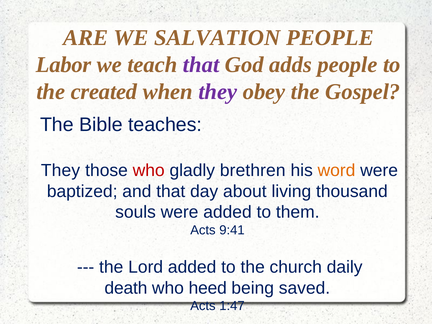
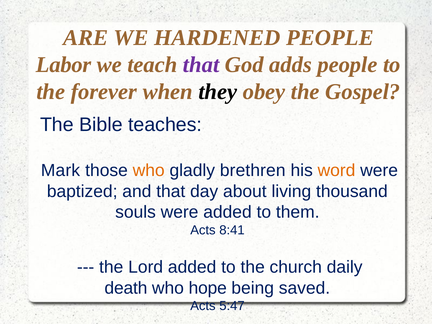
SALVATION: SALVATION -> HARDENED (217, 38)
created: created -> forever (104, 92)
they colour: purple -> black (218, 92)
They: They -> Mark (60, 170)
who colour: red -> orange (149, 170)
9:41: 9:41 -> 8:41 (232, 230)
heed: heed -> hope (208, 288)
1:47: 1:47 -> 5:47 (232, 306)
